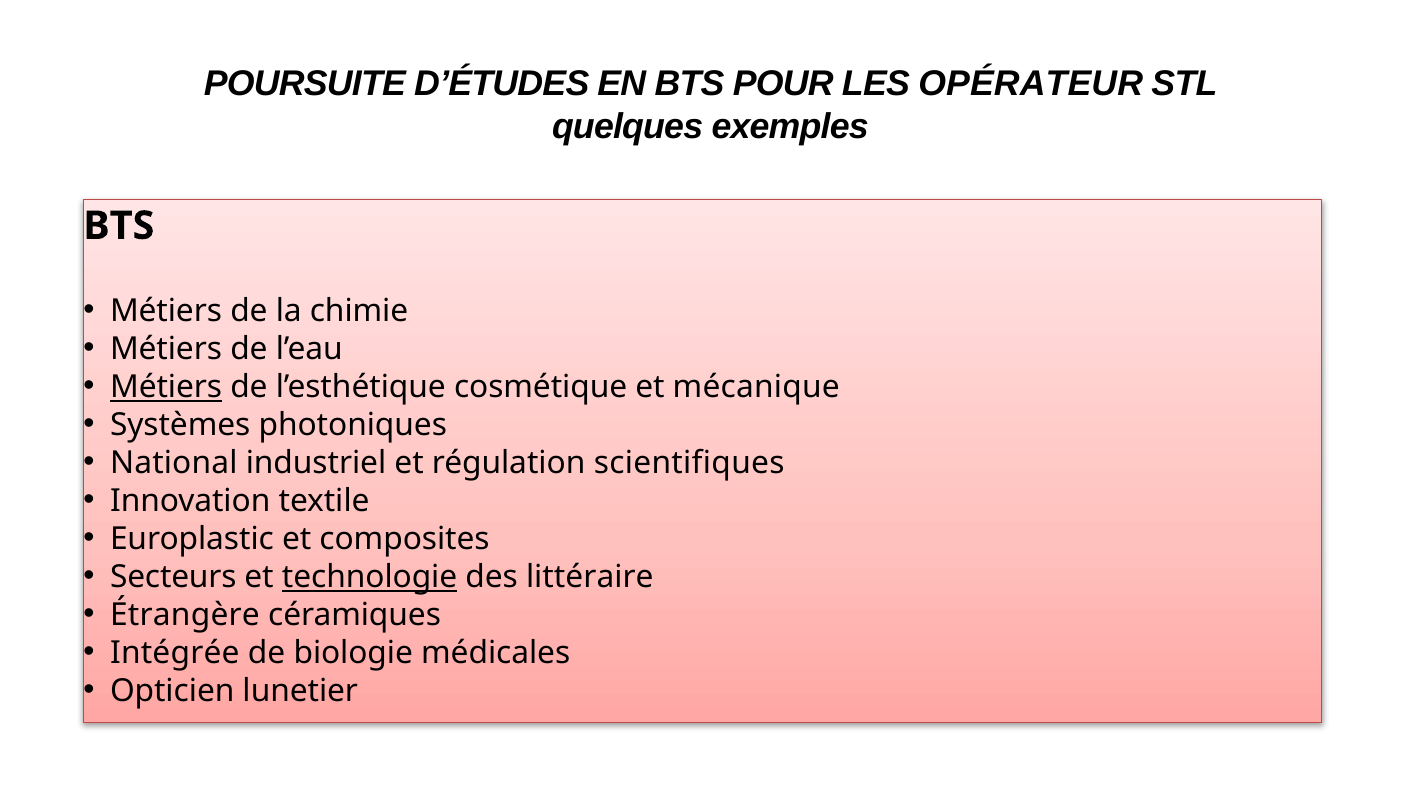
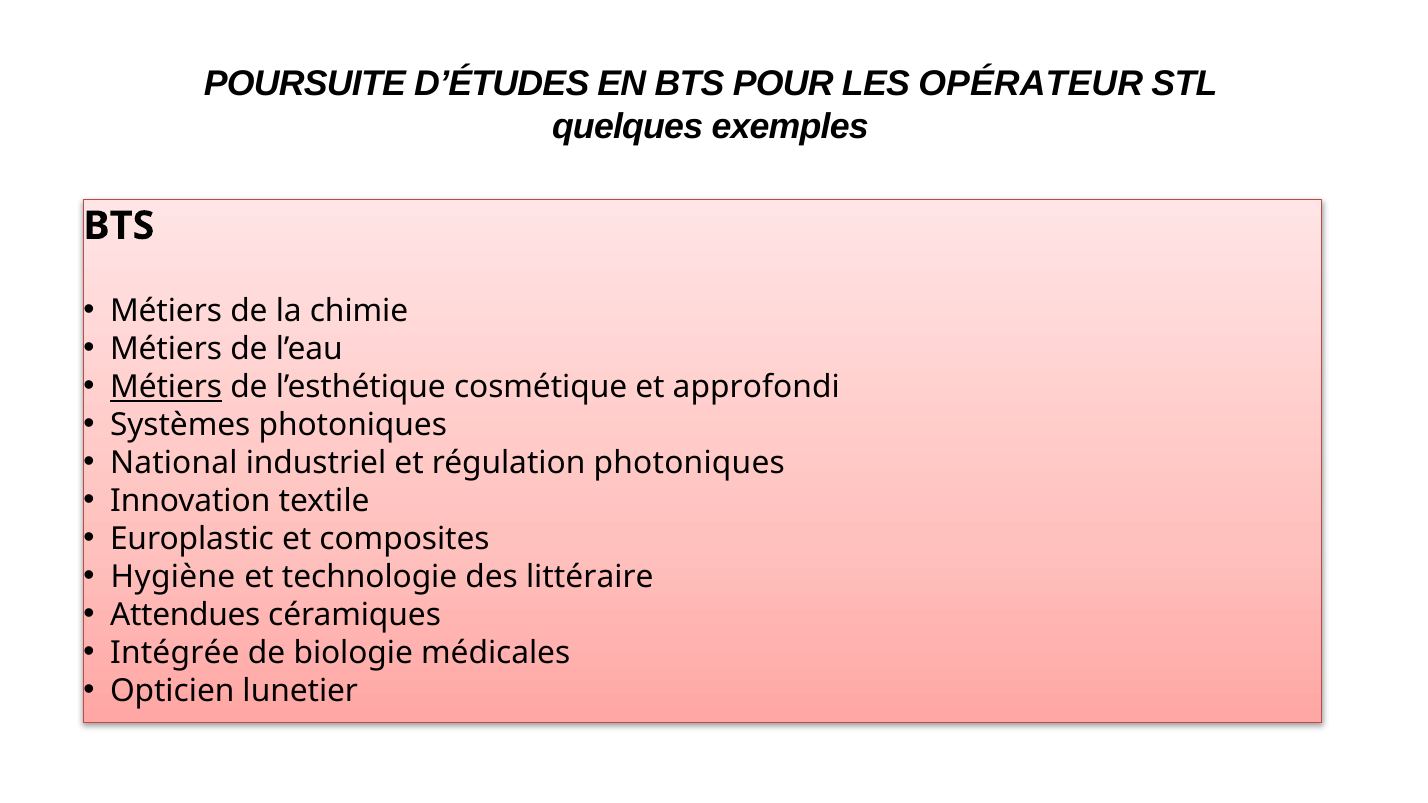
mécanique: mécanique -> approfondi (756, 387)
régulation scientifiques: scientifiques -> photoniques (689, 463)
Secteurs: Secteurs -> Hygiène (173, 577)
technologie underline: present -> none (370, 577)
Étrangère: Étrangère -> Attendues (185, 615)
